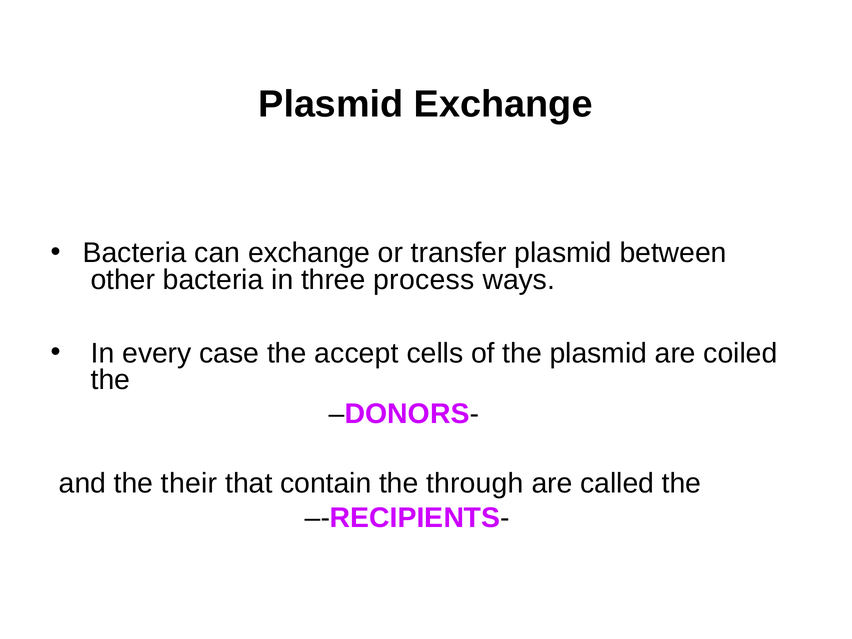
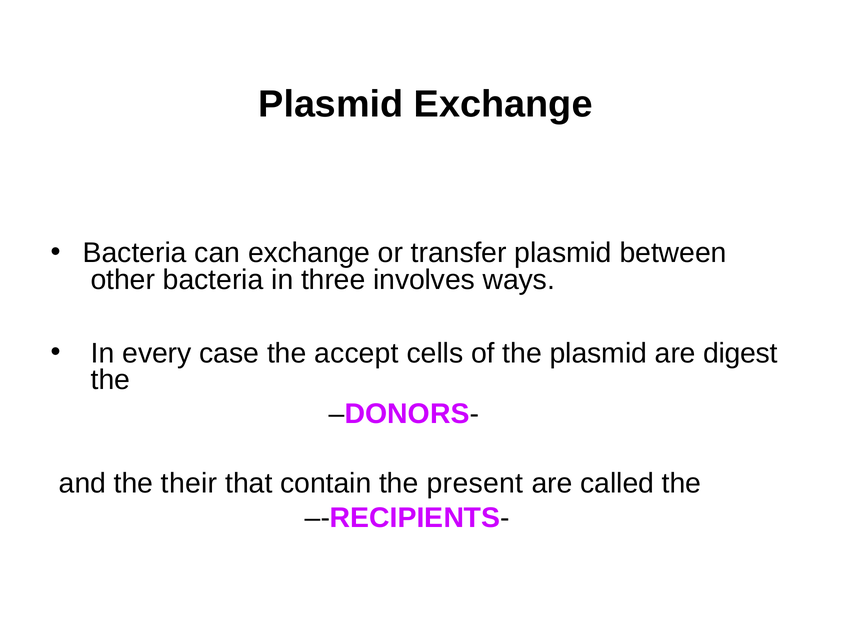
process: process -> involves (424, 280)
coiled: coiled -> digest (740, 353)
through: through -> present (475, 483)
